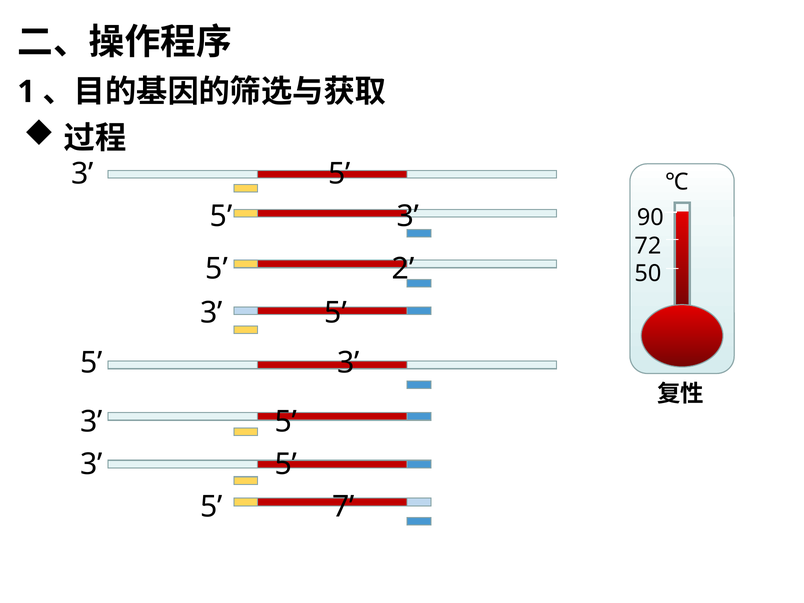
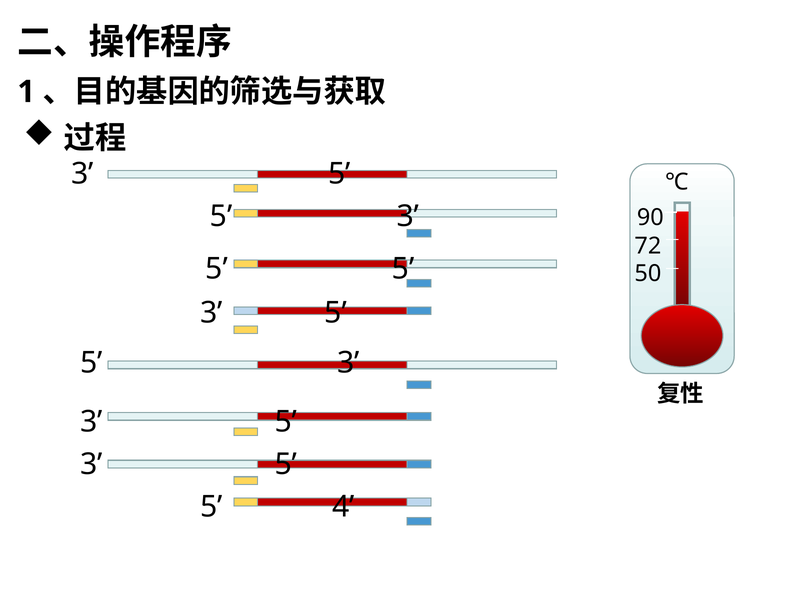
2: 2 -> 5 (403, 269)
7: 7 -> 4 (343, 507)
